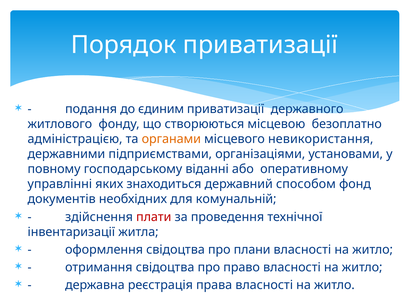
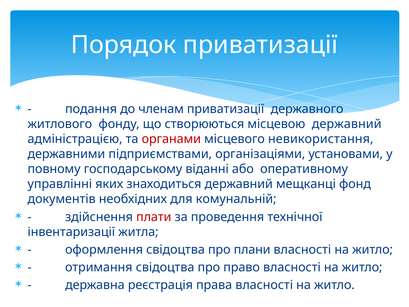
єдиним: єдиним -> членам (161, 109)
місцевою безоплатно: безоплатно -> державний (347, 124)
органами colour: orange -> red (171, 139)
способом: способом -> мещканці (306, 184)
